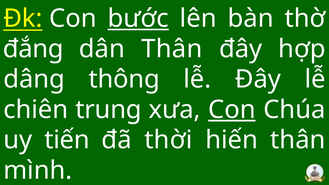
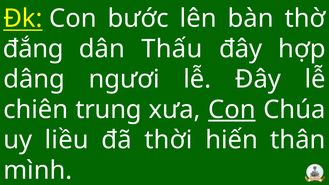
bước underline: present -> none (138, 18)
dân Thân: Thân -> Thấu (172, 49)
thông: thông -> ngươi (124, 79)
tiến: tiến -> liều (67, 140)
